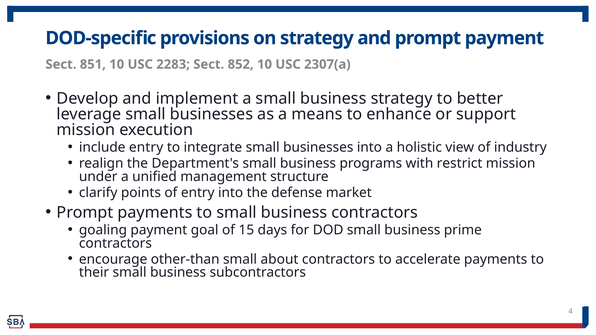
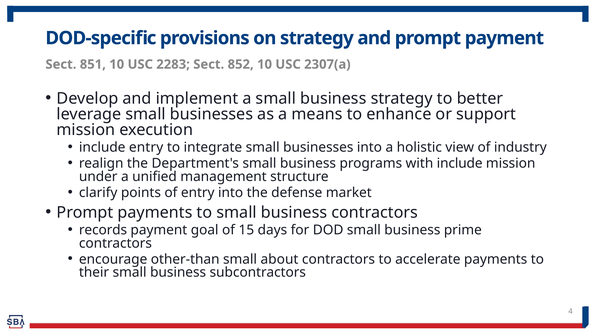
with restrict: restrict -> include (460, 163)
goaling: goaling -> records (103, 230)
